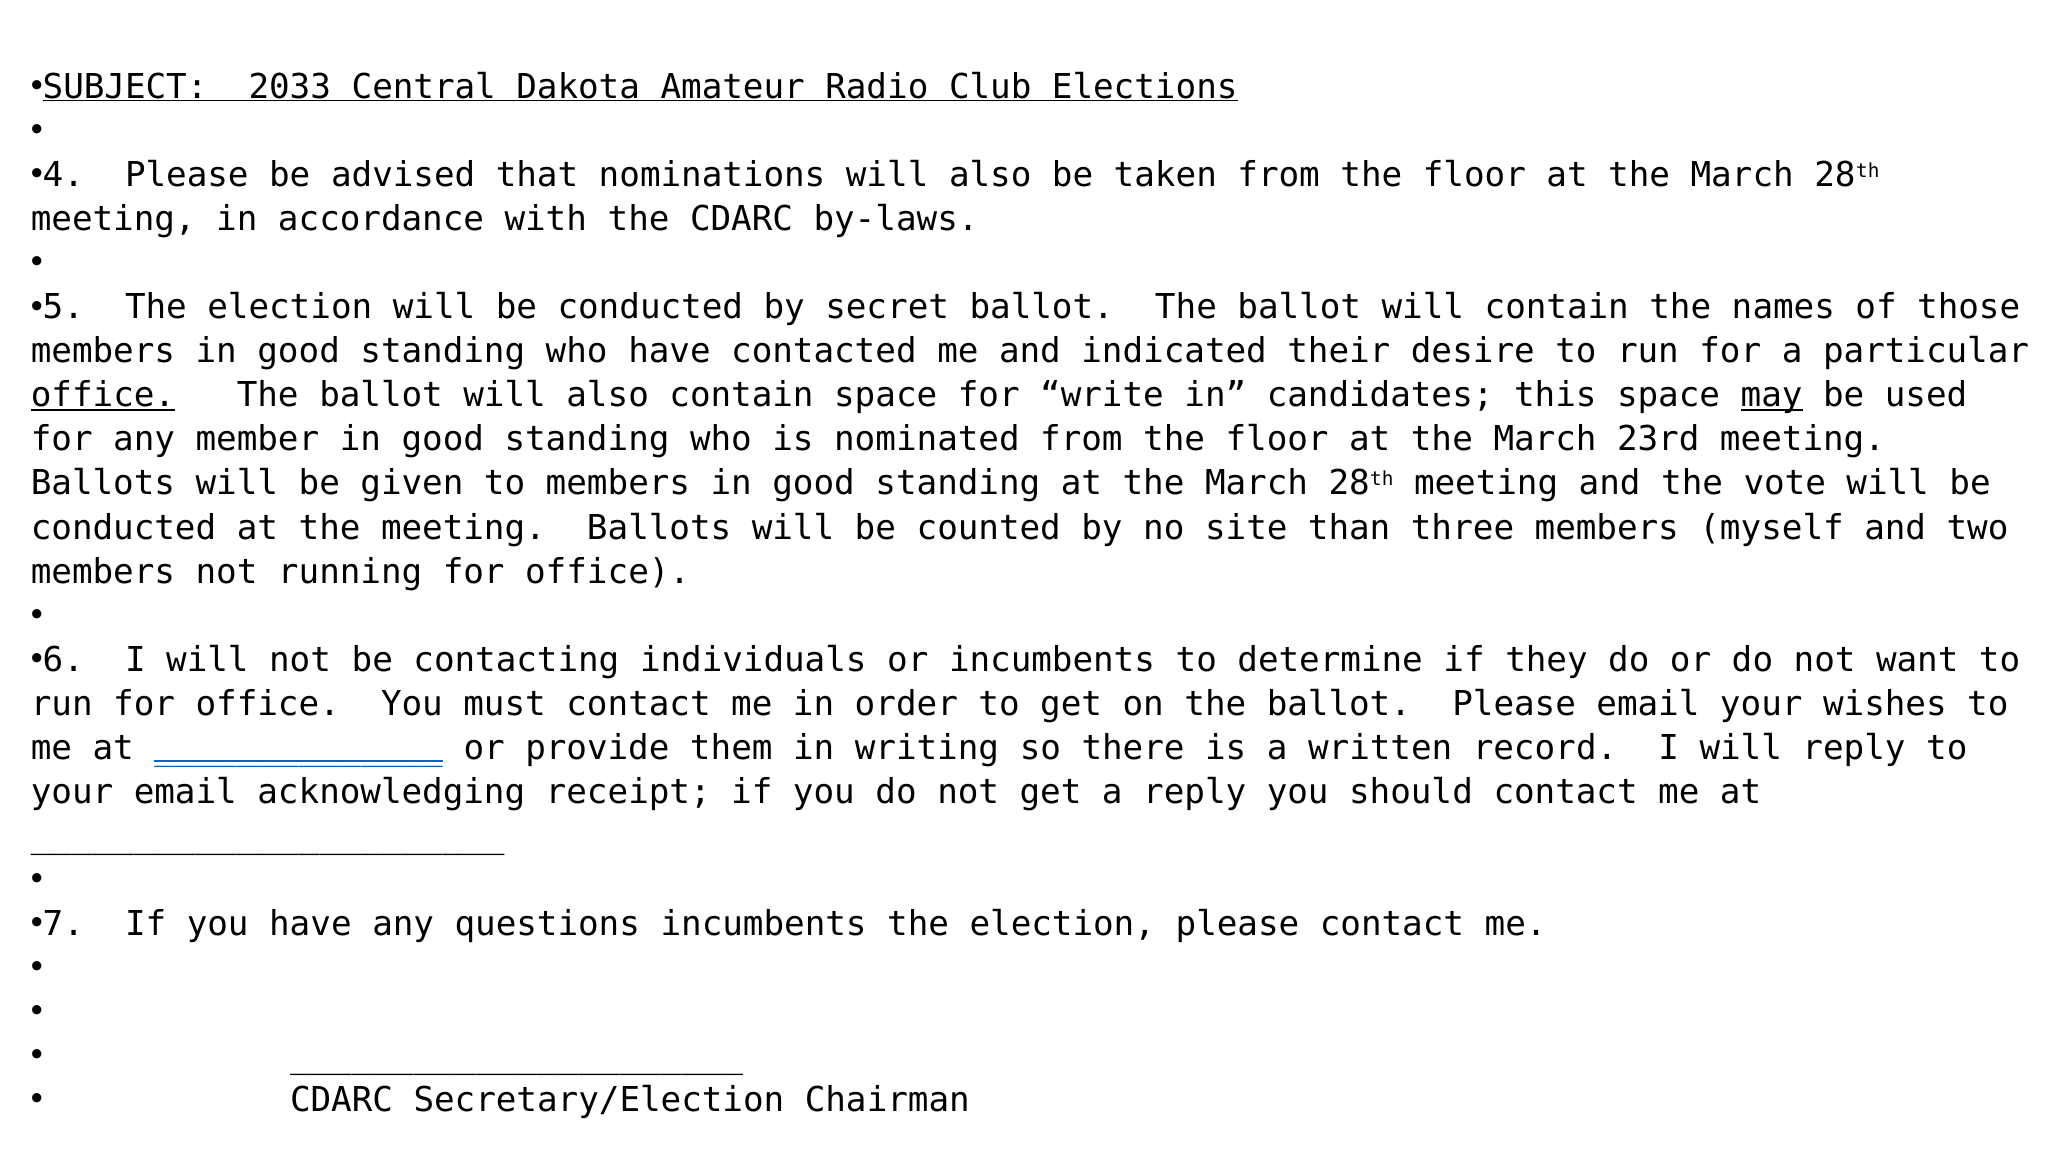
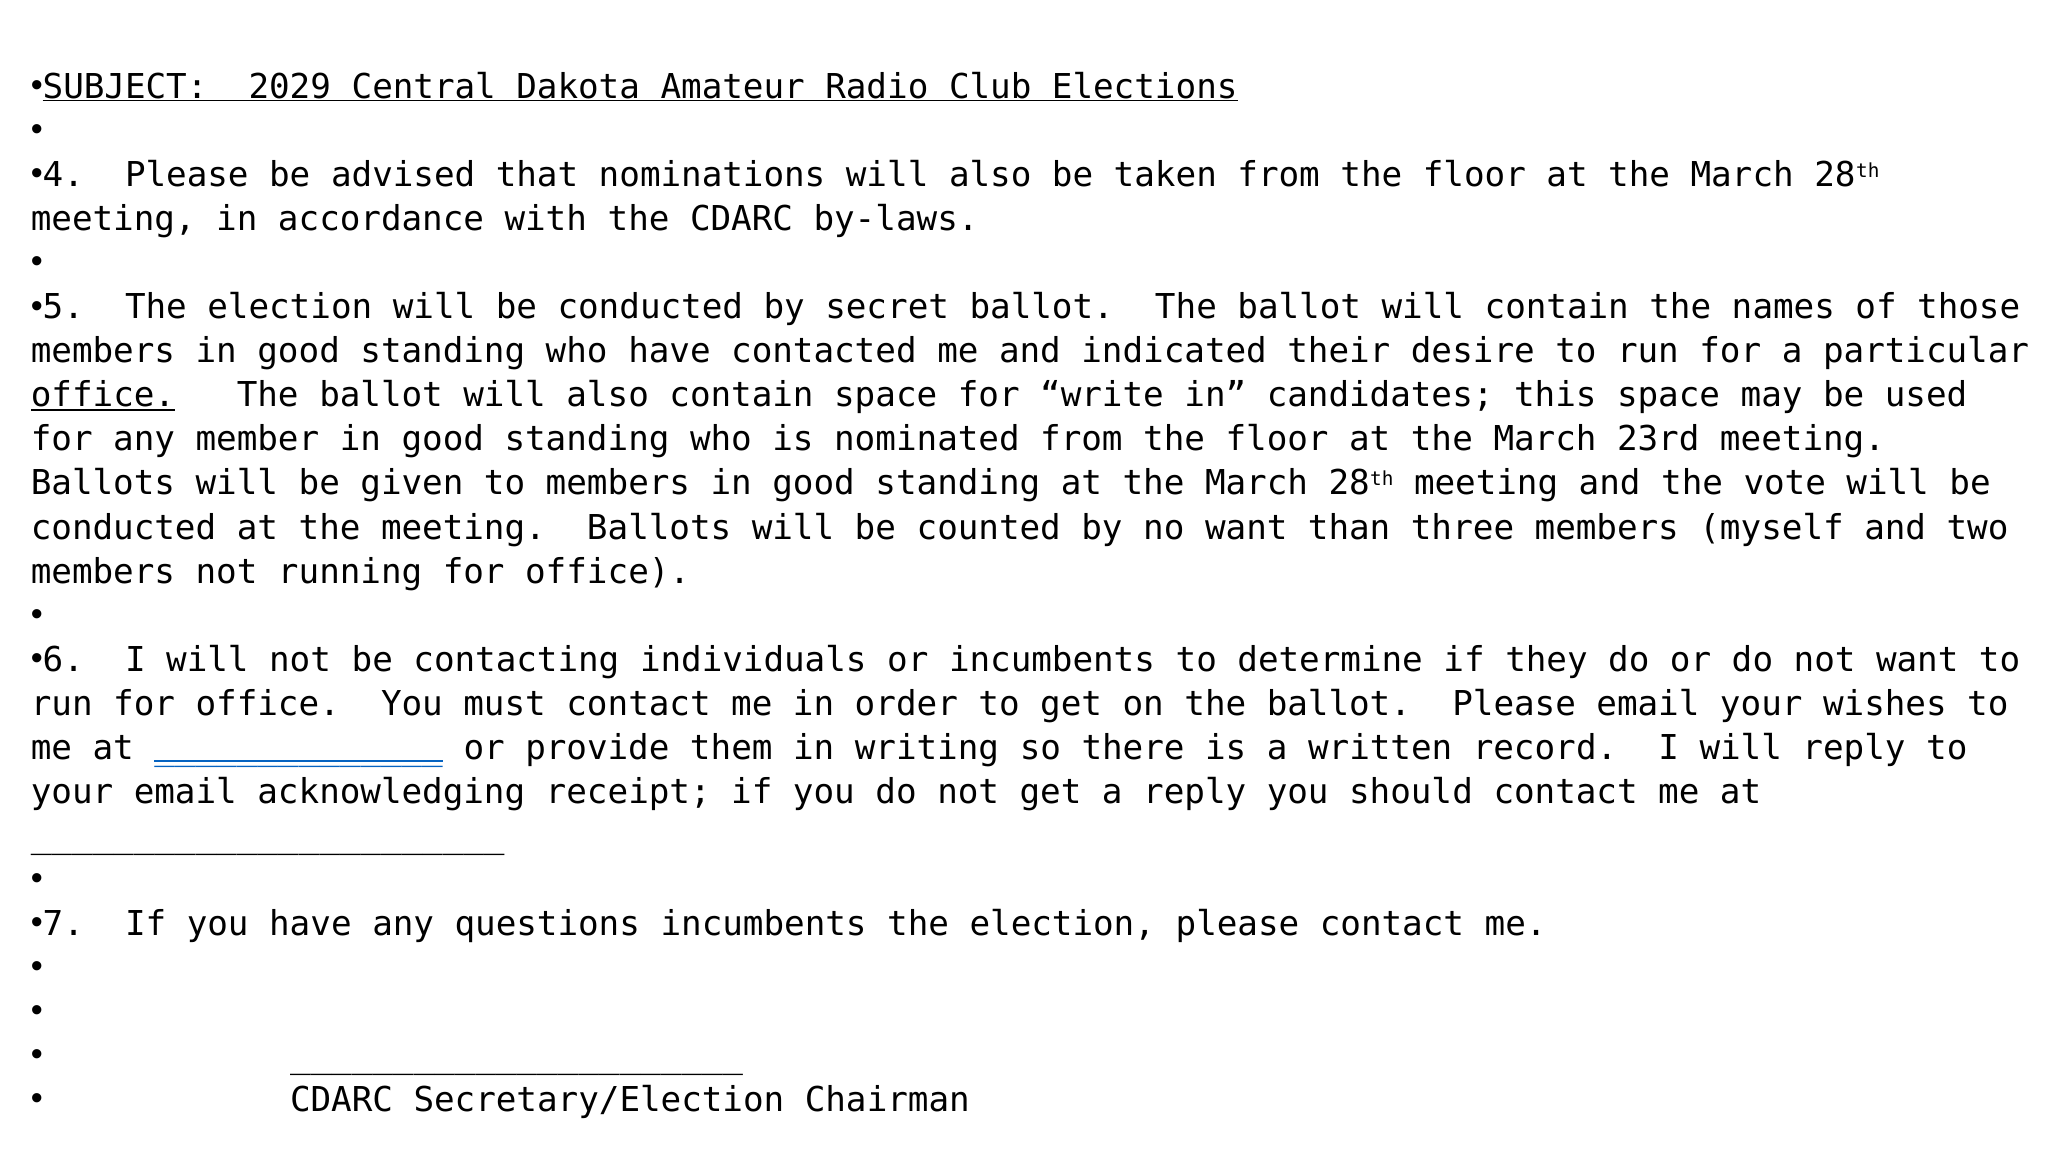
2033: 2033 -> 2029 (290, 88)
may underline: present -> none (1772, 396)
no site: site -> want (1246, 528)
